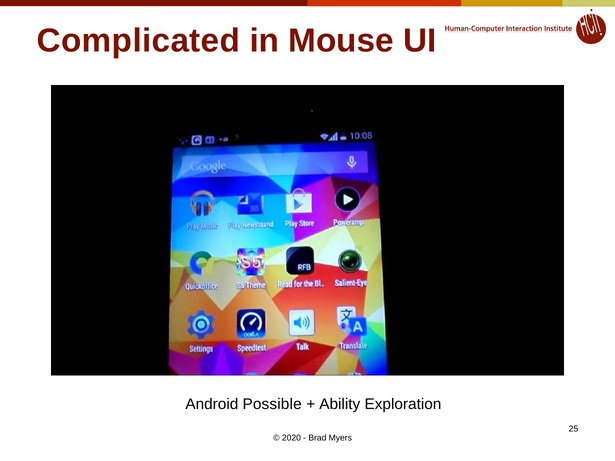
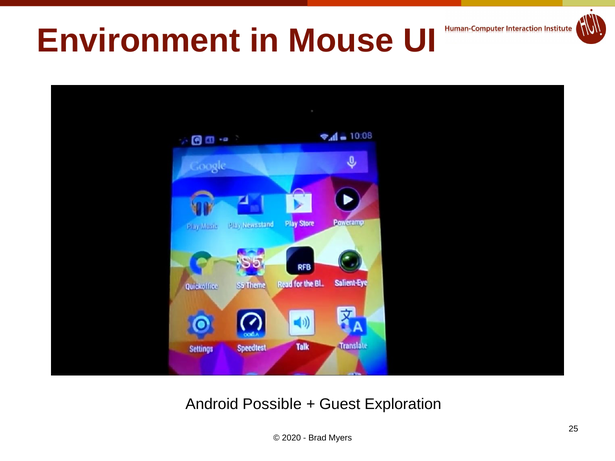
Complicated: Complicated -> Environment (139, 41)
Ability: Ability -> Guest (340, 404)
